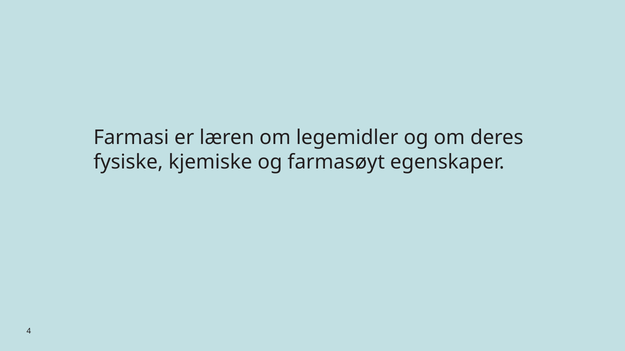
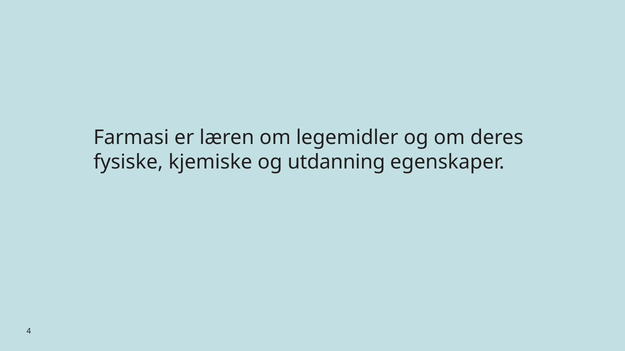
farmasøyt: farmasøyt -> utdanning (336, 162)
